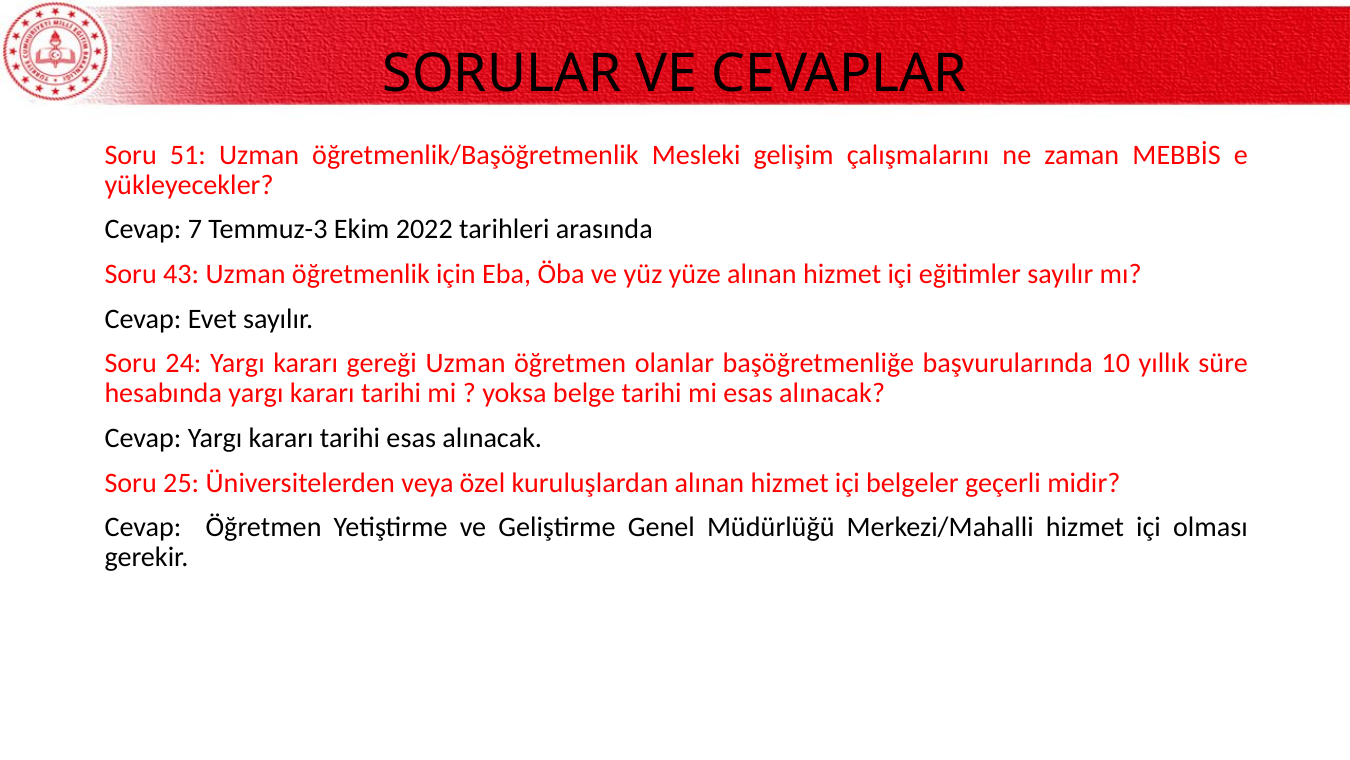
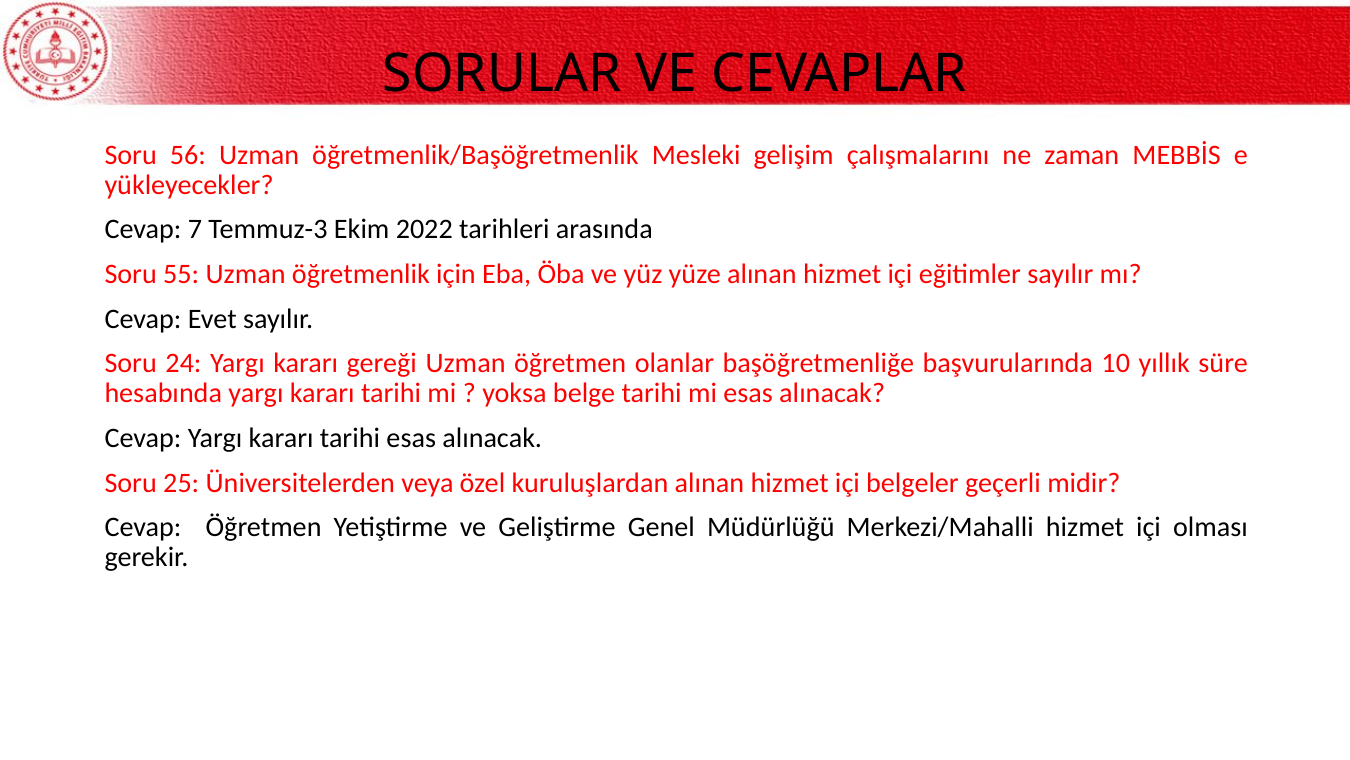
51: 51 -> 56 (188, 155)
43: 43 -> 55 (181, 274)
